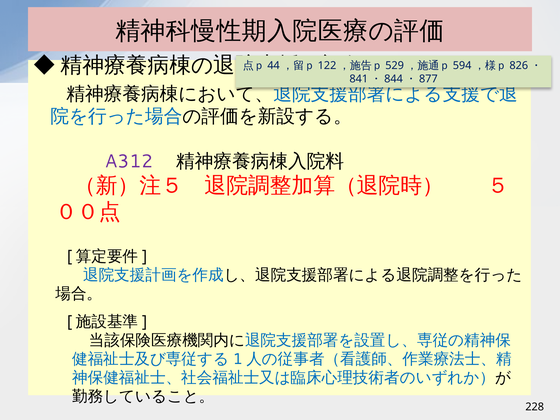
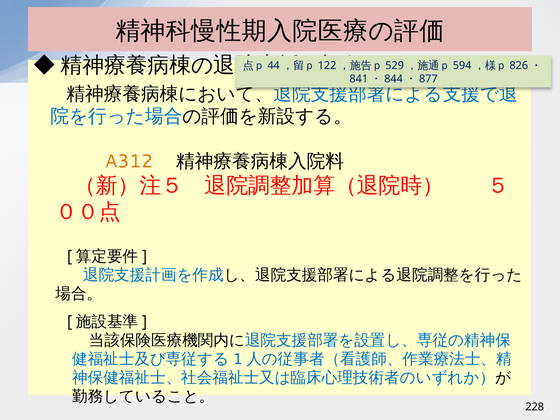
A312 colour: purple -> orange (129, 161)
